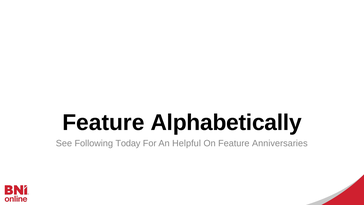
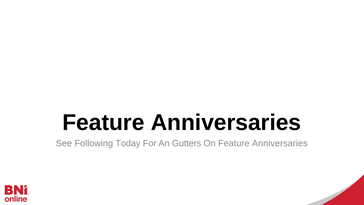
Alphabetically: Alphabetically -> Anniversaries (226, 122)
Helpful: Helpful -> Gutters (187, 143)
